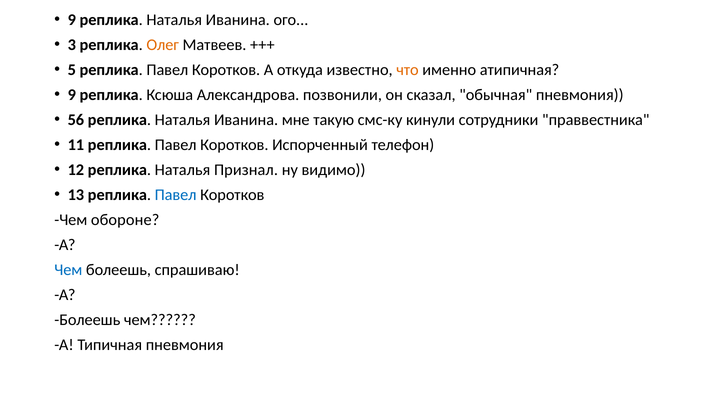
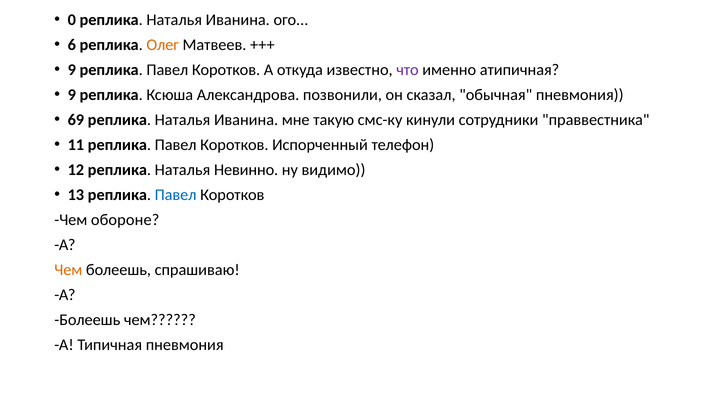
9: 9 -> 0 (72, 20)
3: 3 -> 6 (72, 45)
5: 5 -> 9 (72, 70)
что colour: orange -> purple (407, 70)
56: 56 -> 69 (76, 120)
Признал: Признал -> Невинно (246, 170)
Чем colour: blue -> orange (68, 270)
